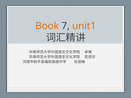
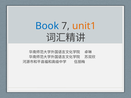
Book colour: orange -> blue (47, 26)
